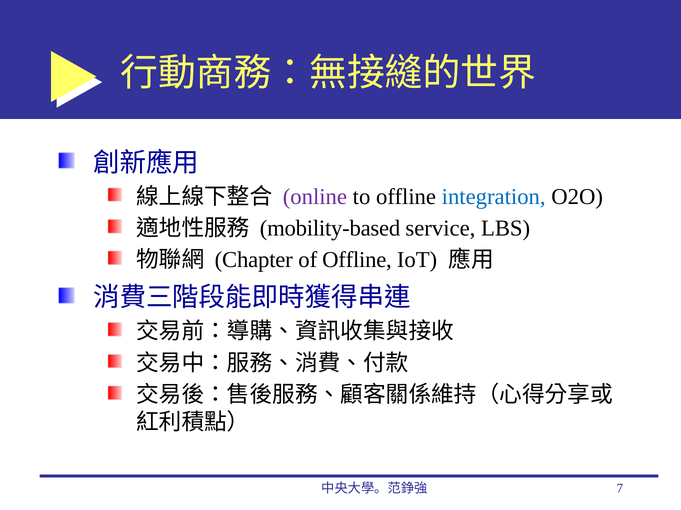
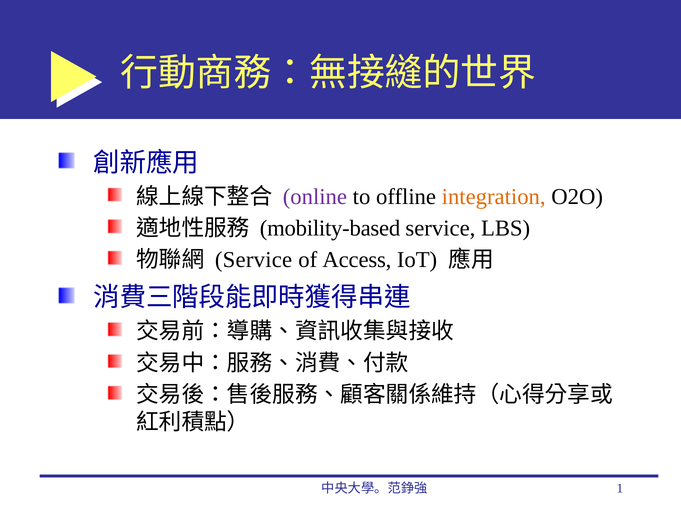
integration colour: blue -> orange (494, 197)
Chapter: Chapter -> Service (254, 260)
of Offline: Offline -> Access (357, 260)
7: 7 -> 1 (620, 489)
